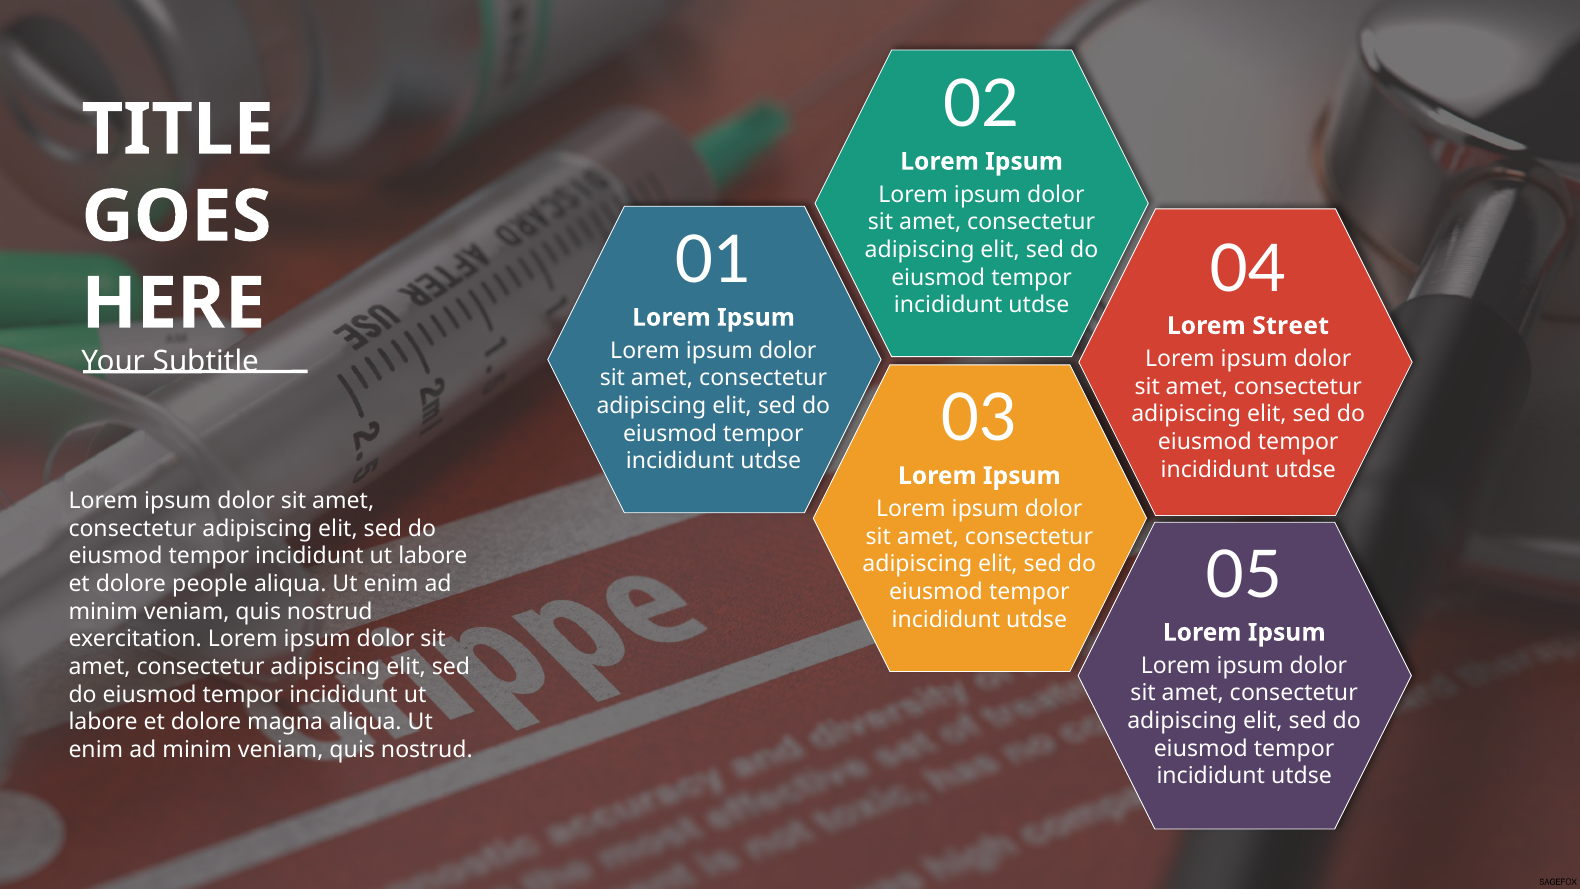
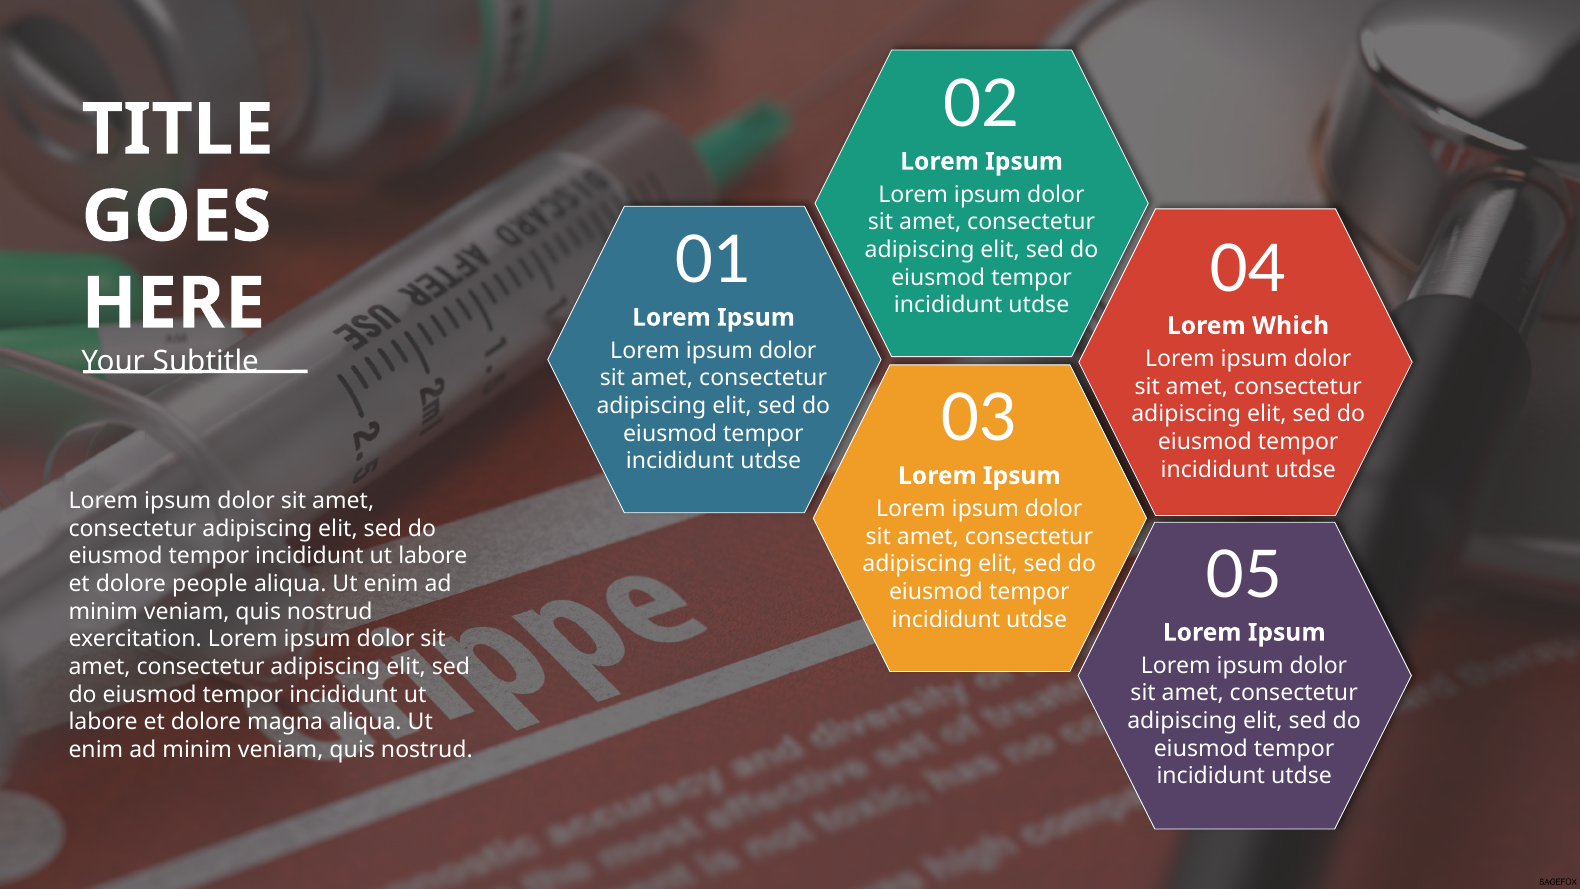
Street: Street -> Which (1291, 326)
